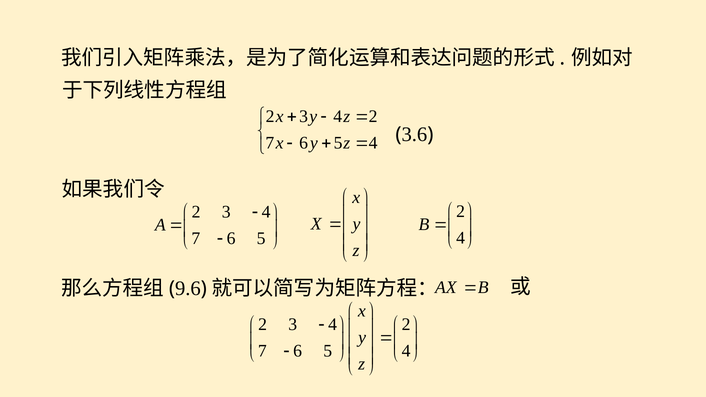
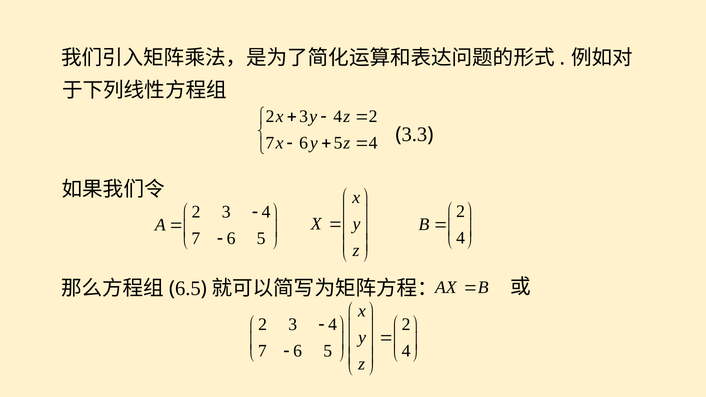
3.6: 3.6 -> 3.3 (414, 134)
9.6: 9.6 -> 6.5 (188, 289)
